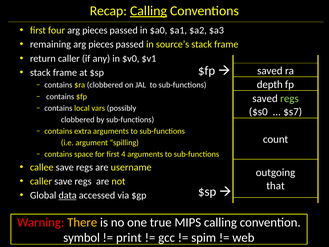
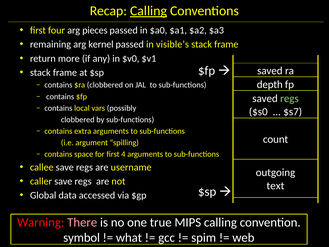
remaining arg pieces: pieces -> kernel (101, 44)
source’s: source’s -> visible’s (172, 44)
return caller: caller -> more (69, 58)
that: that -> text (275, 186)
data underline: present -> none (68, 195)
There colour: yellow -> pink (82, 222)
print: print -> what (129, 237)
